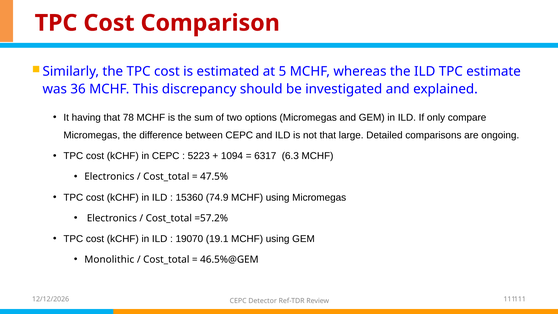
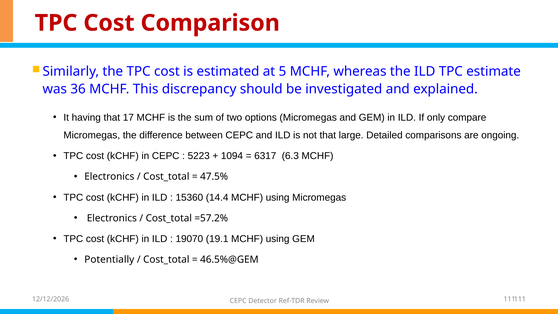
78: 78 -> 17 (128, 117)
74.9: 74.9 -> 14.4 (217, 197)
Monolithic: Monolithic -> Potentially (109, 259)
